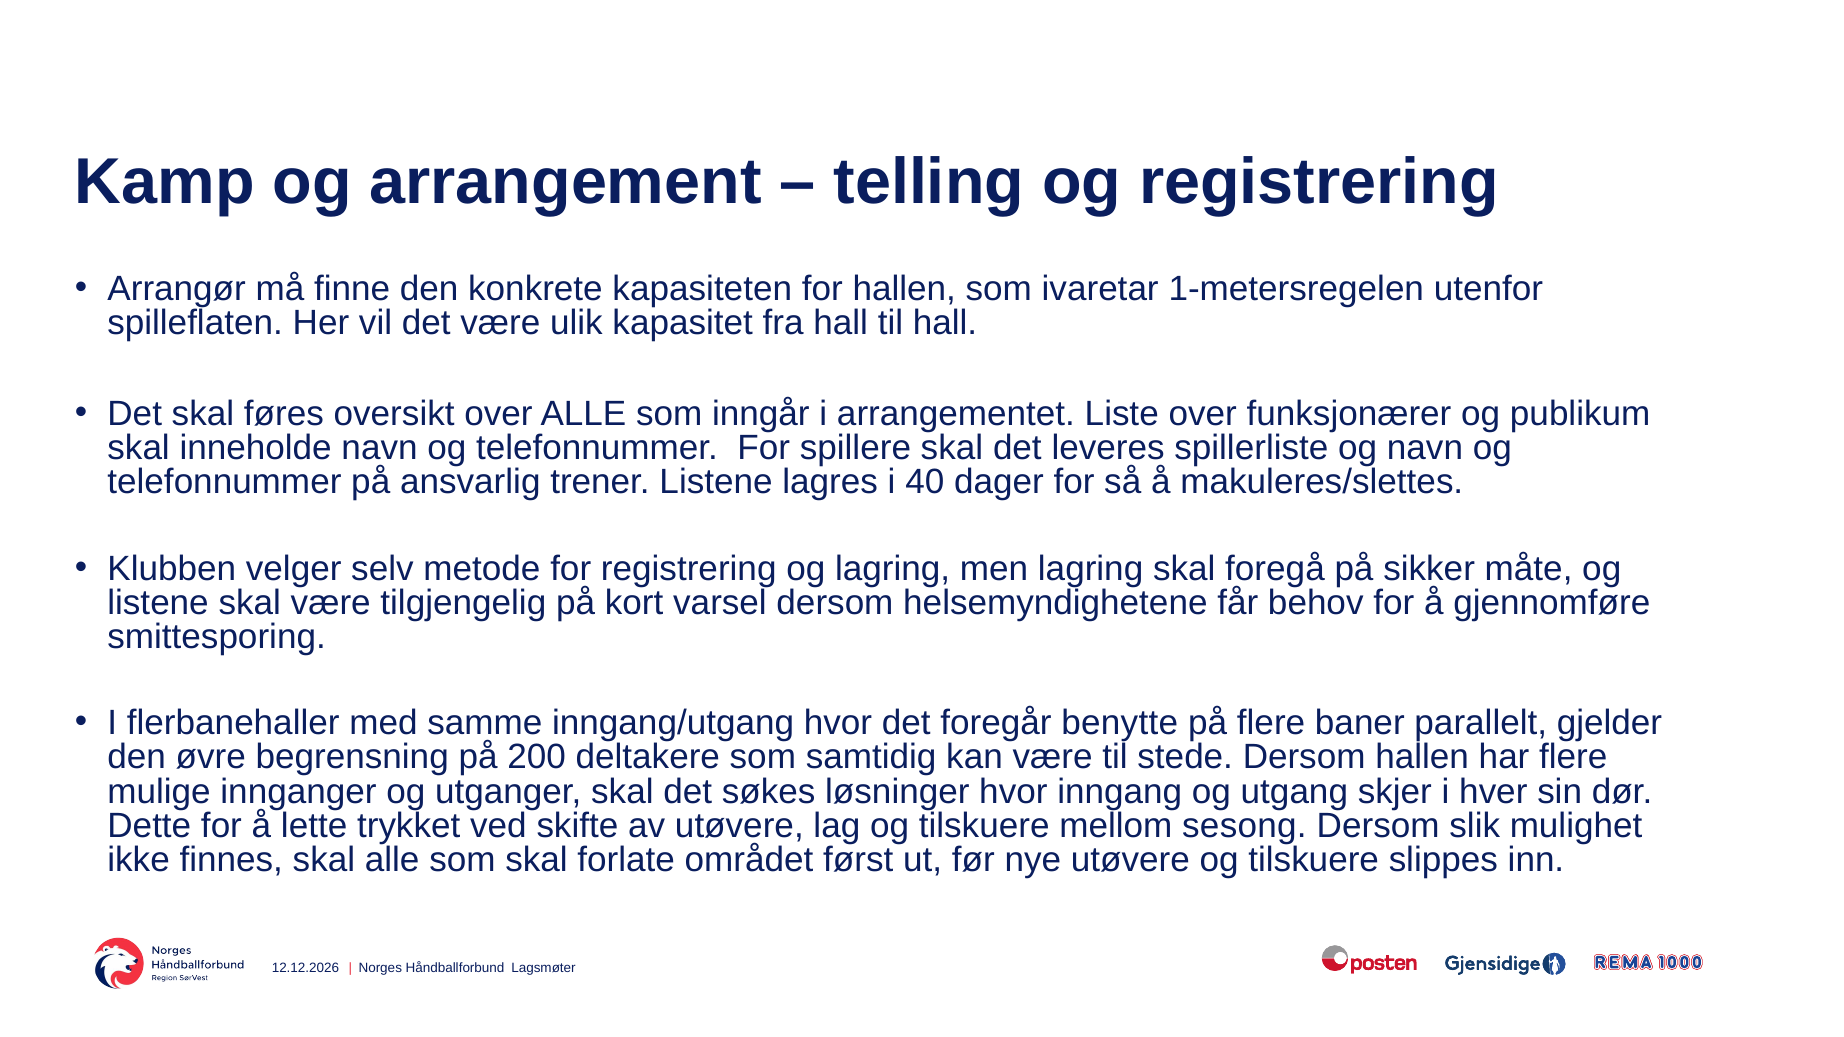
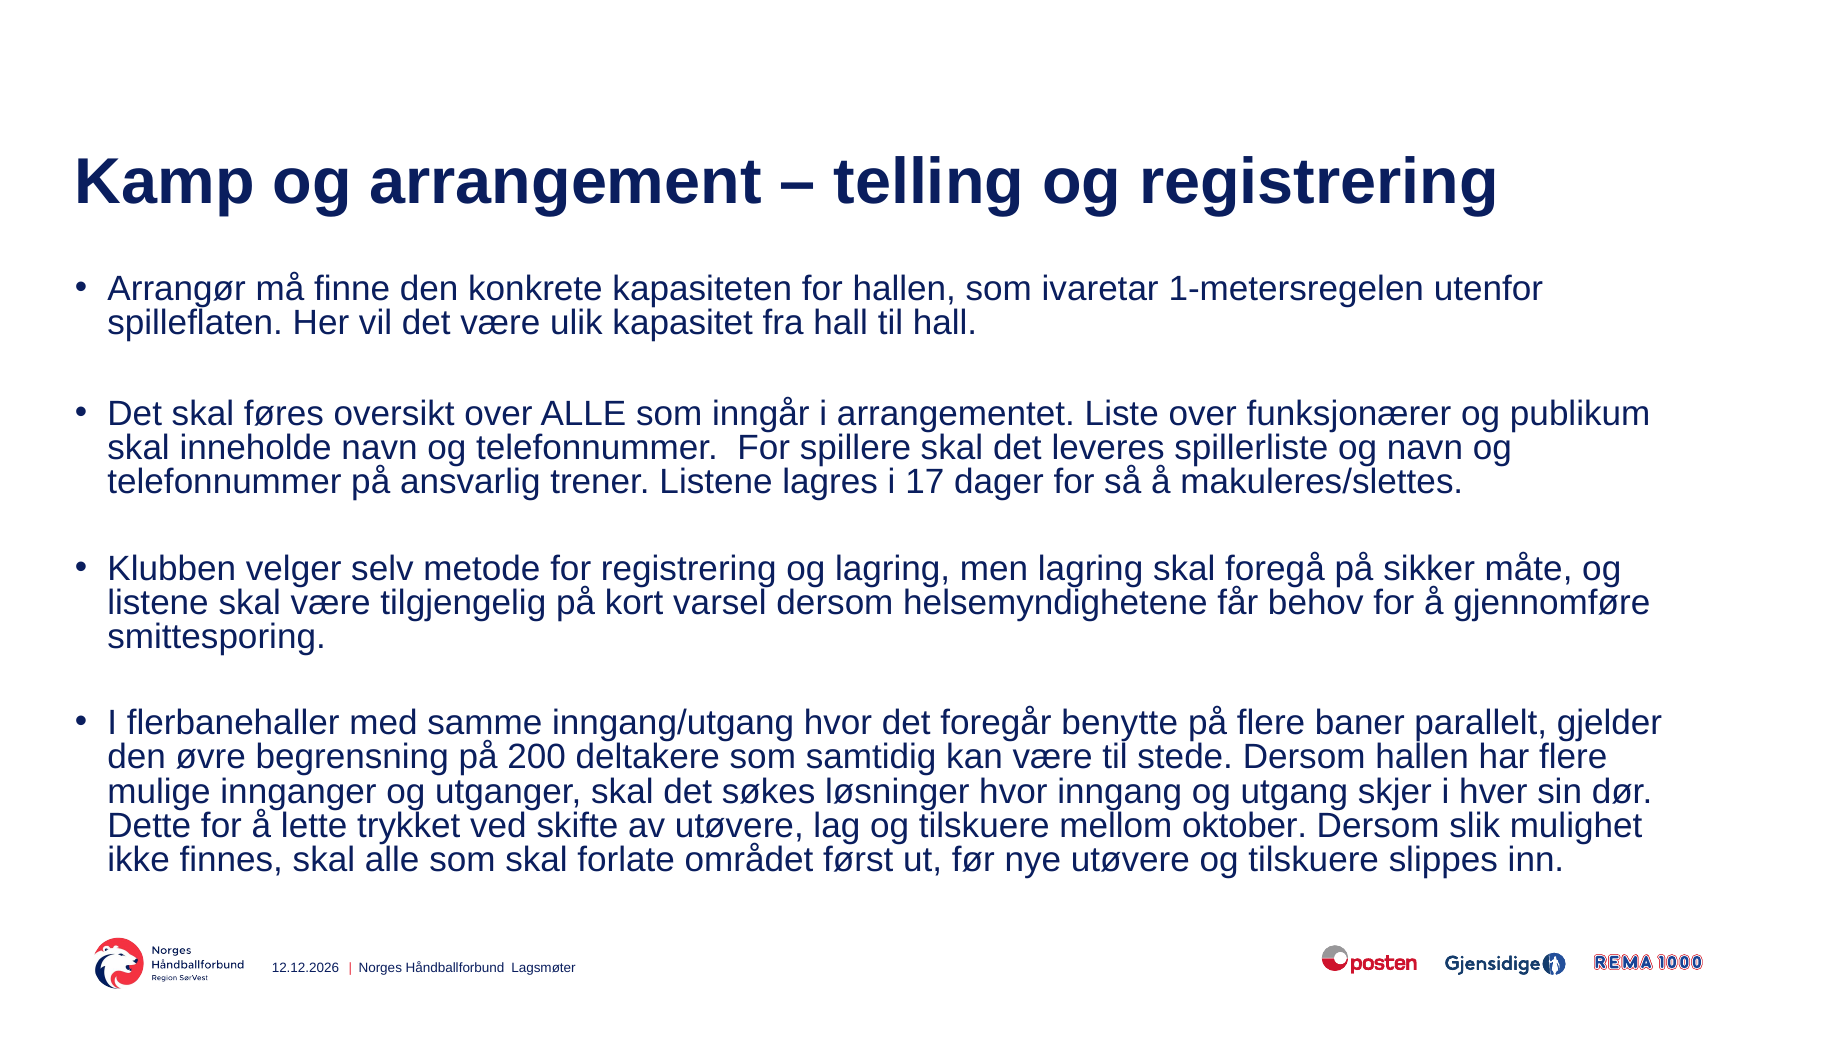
40: 40 -> 17 (925, 482)
sesong: sesong -> oktober (1245, 825)
